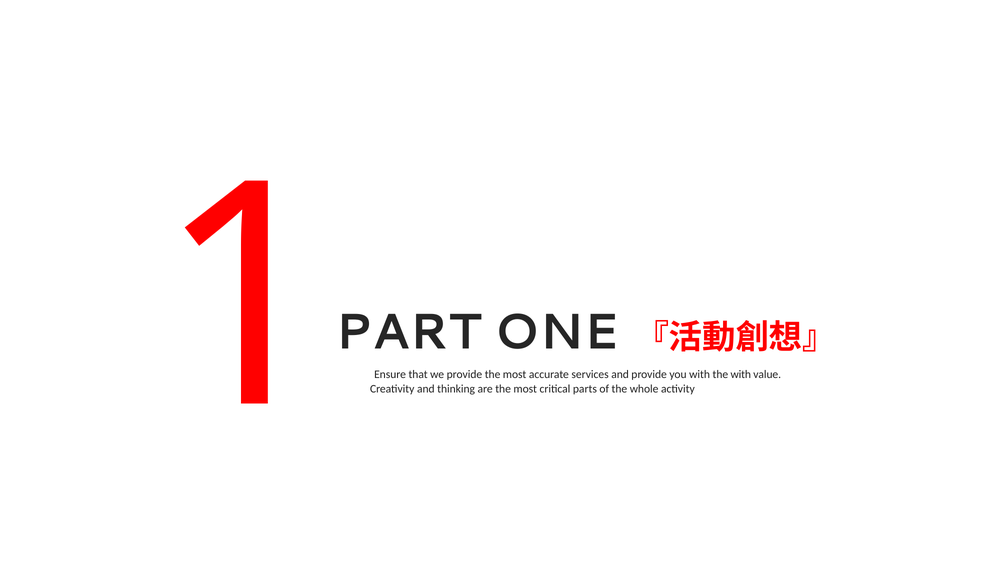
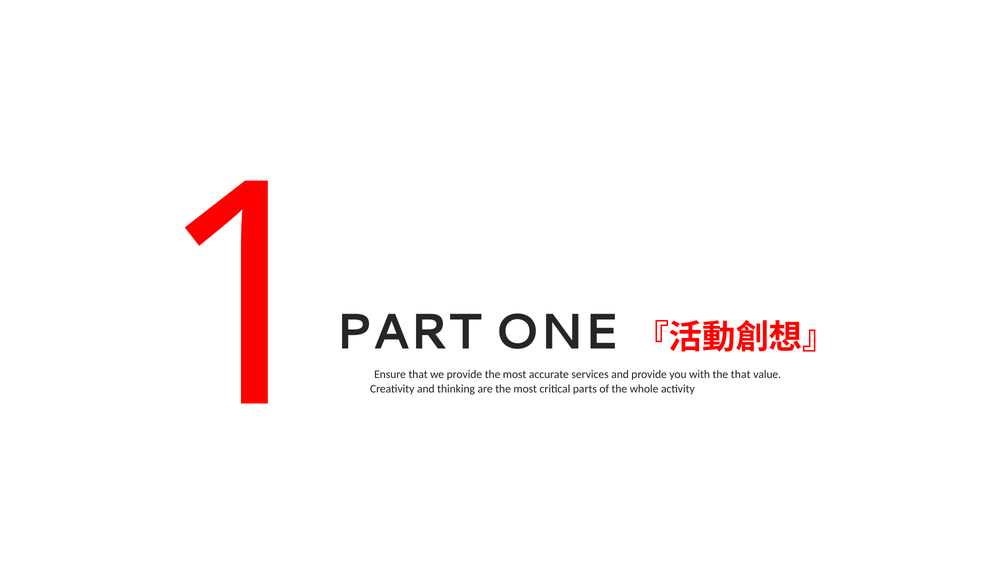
the with: with -> that (741, 374)
